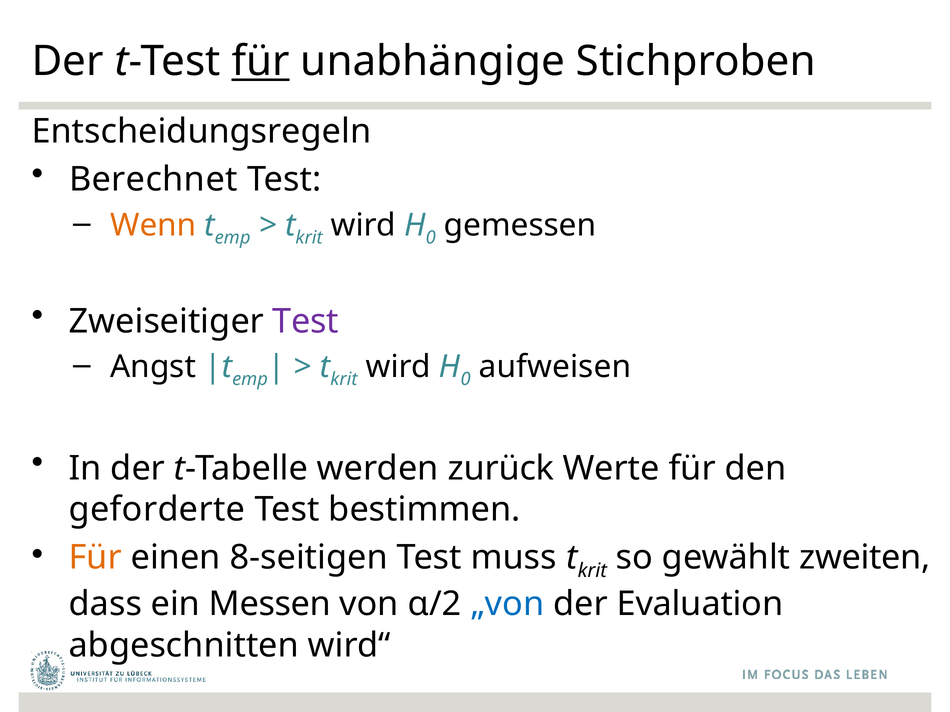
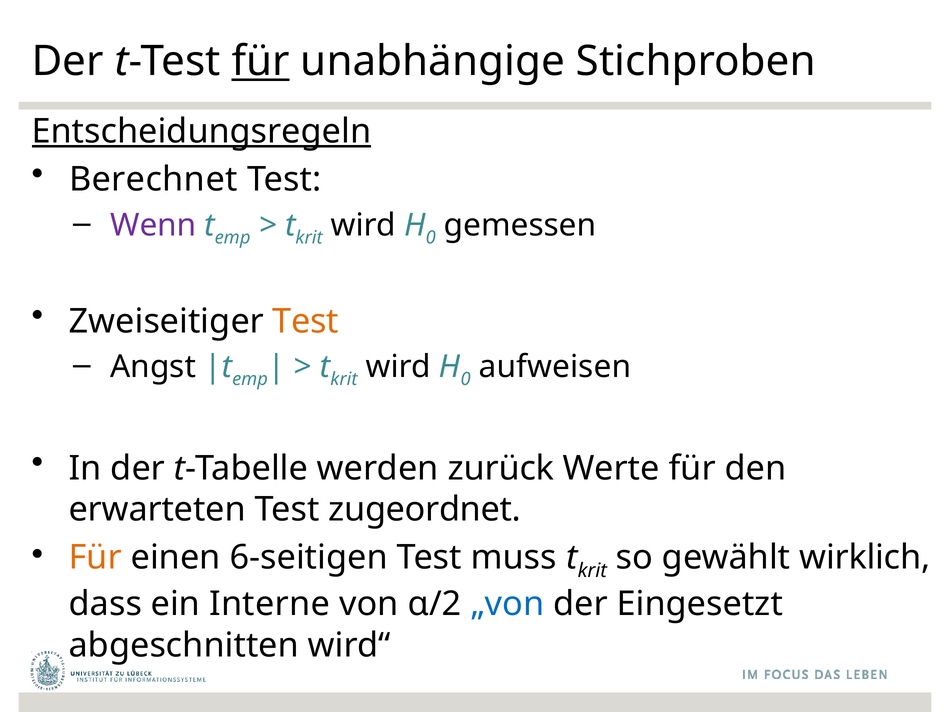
Entscheidungsregeln underline: none -> present (201, 132)
Wenn colour: orange -> purple (153, 225)
Test colour: purple -> orange (306, 321)
geforderte: geforderte -> erwarteten (157, 510)
bestimmen: bestimmen -> zugeordnet (425, 510)
8-seitigen: 8-seitigen -> 6-seitigen (309, 558)
zweiten: zweiten -> wirklich (865, 558)
Messen: Messen -> Interne (270, 605)
Evaluation: Evaluation -> Eingesetzt (700, 605)
